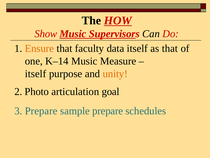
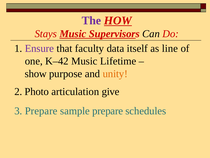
The colour: black -> purple (91, 20)
Show: Show -> Stays (46, 34)
Ensure colour: orange -> purple (39, 48)
as that: that -> line (170, 48)
K–14: K–14 -> K–42 (57, 61)
Measure: Measure -> Lifetime (118, 61)
itself: itself -> show (36, 74)
goal: goal -> give (111, 91)
